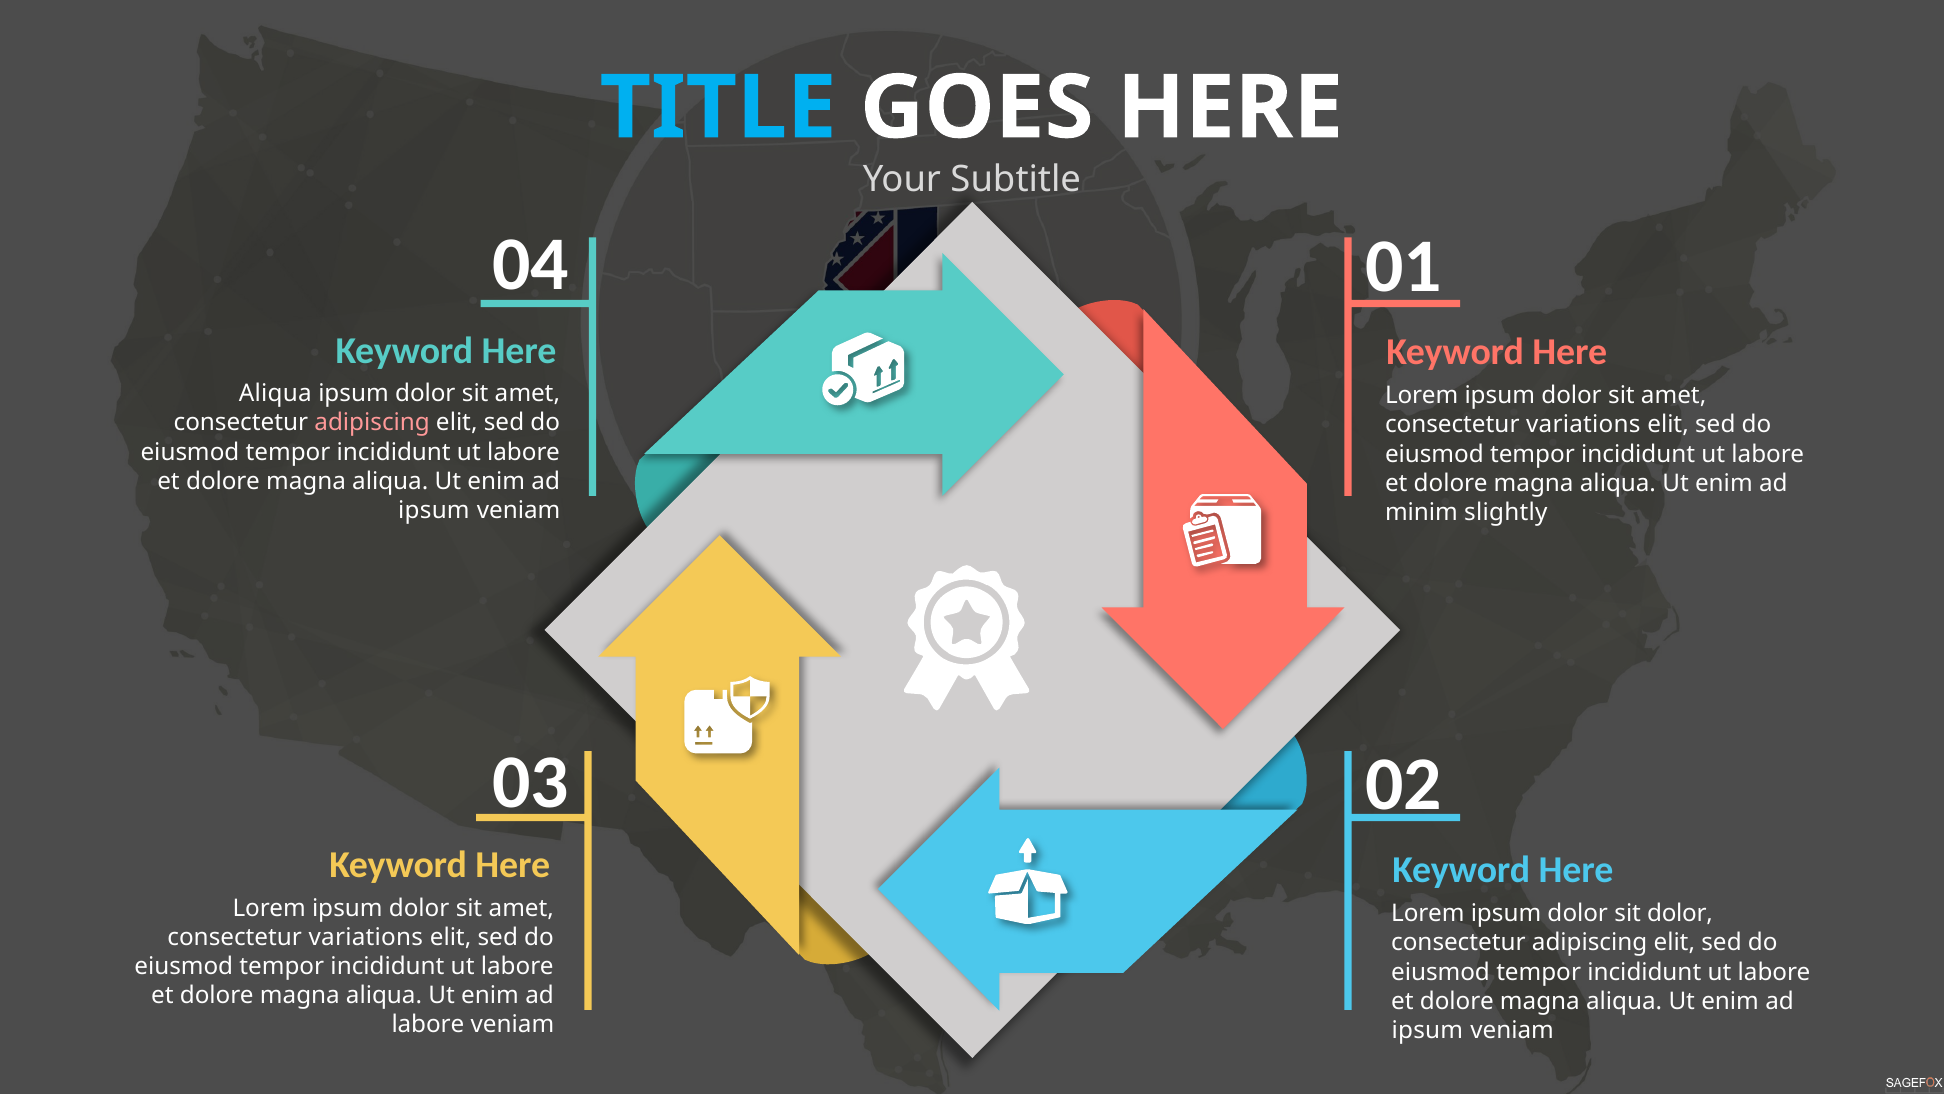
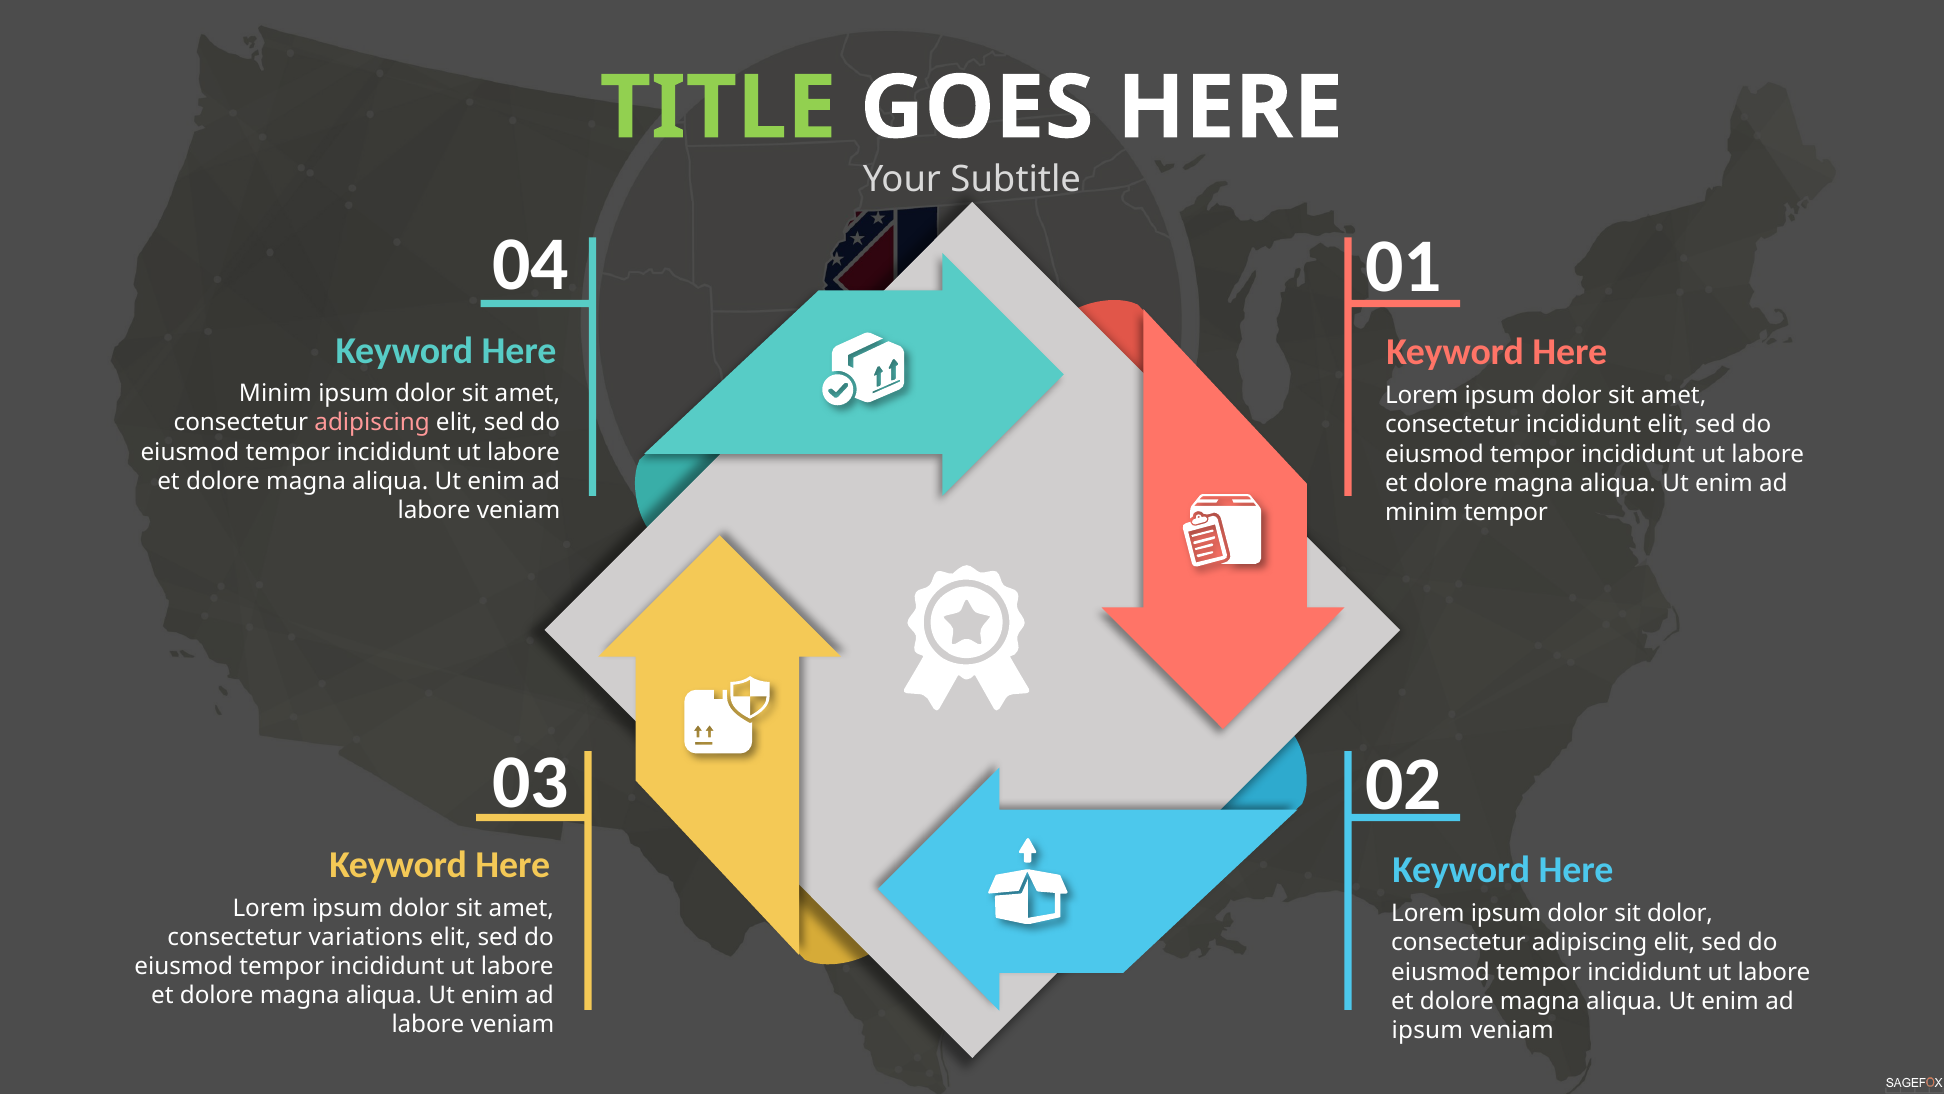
TITLE colour: light blue -> light green (718, 108)
Aliqua: Aliqua -> Minim (275, 394)
variations: variations -> incididunt (1583, 425)
ipsum: ipsum -> labore (434, 510)
minim slightly: slightly -> tempor (1506, 512)
